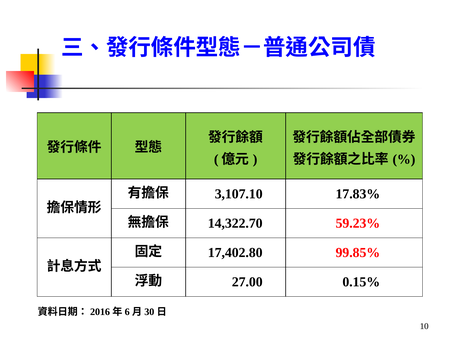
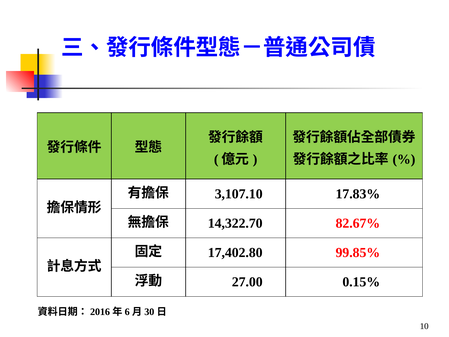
59.23%: 59.23% -> 82.67% (358, 223)
